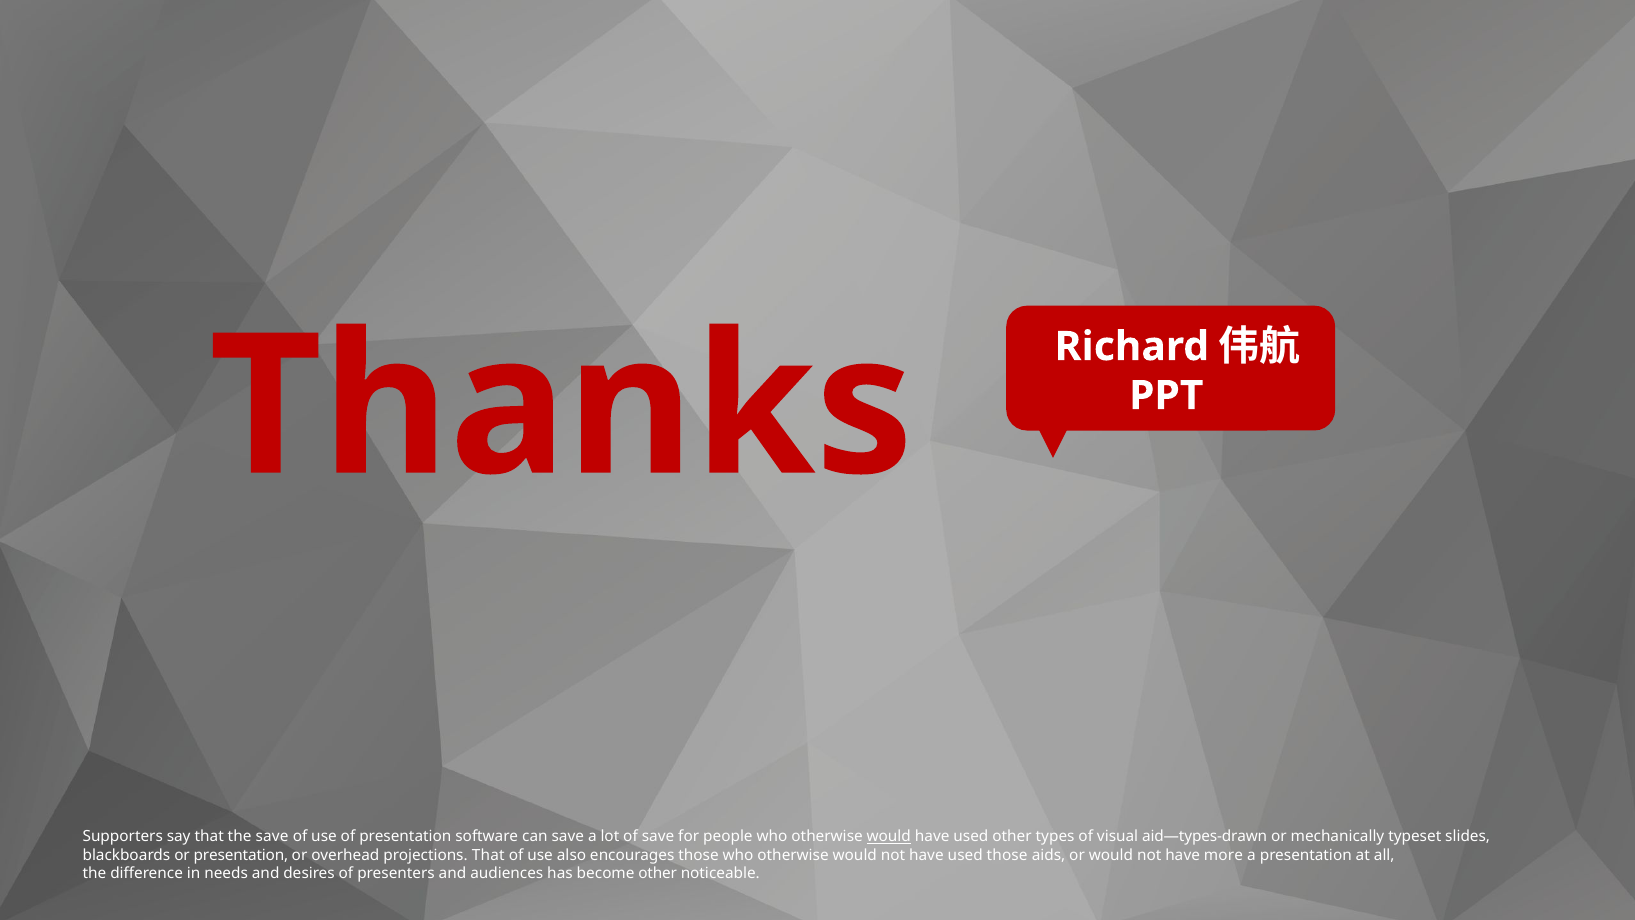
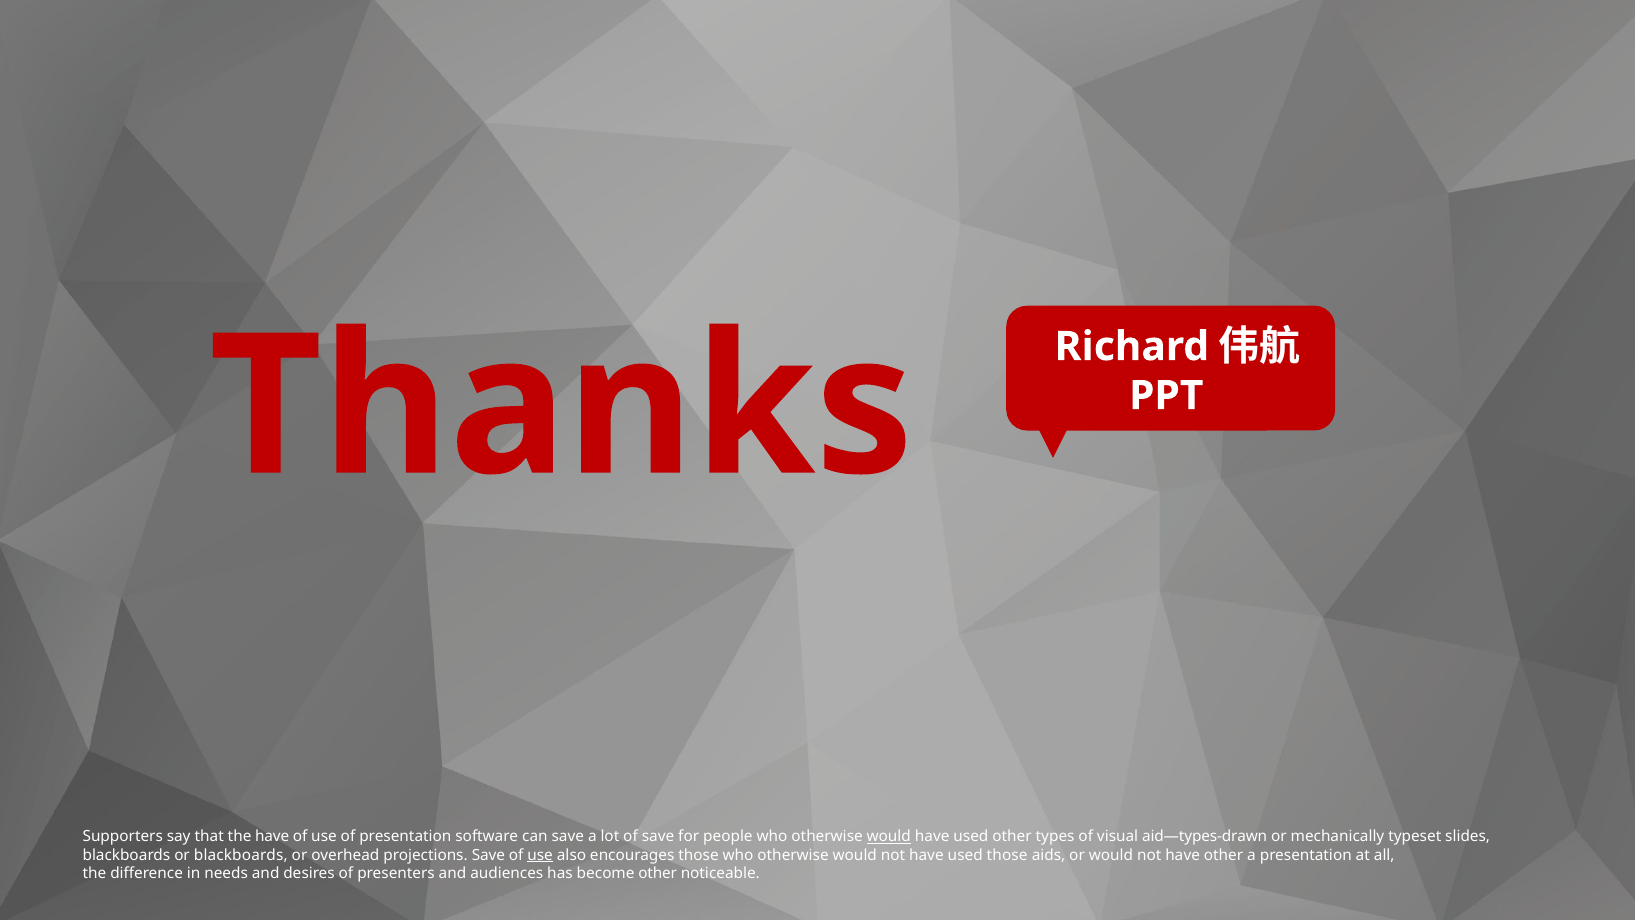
the save: save -> have (272, 836)
or presentation: presentation -> blackboards (241, 855)
projections That: That -> Save (488, 855)
use underline: none -> present (540, 855)
have more: more -> other (1223, 855)
